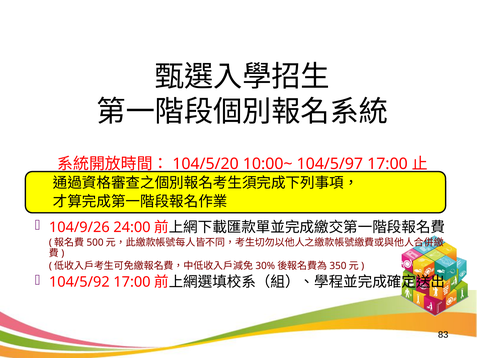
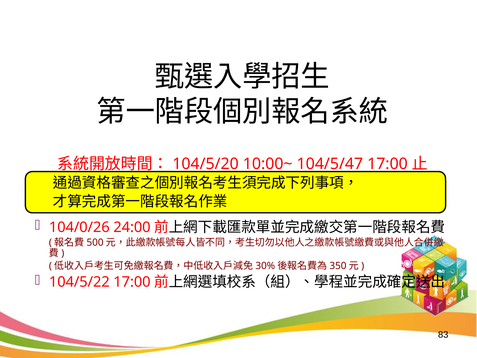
104/5/97: 104/5/97 -> 104/5/47 (330, 164)
104/9/26: 104/9/26 -> 104/0/26 (79, 227)
104/5/92: 104/5/92 -> 104/5/22 (79, 282)
